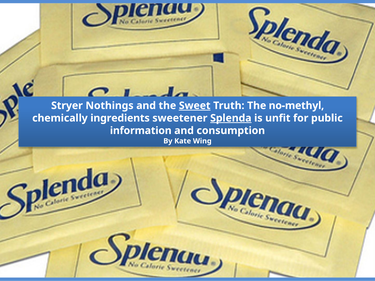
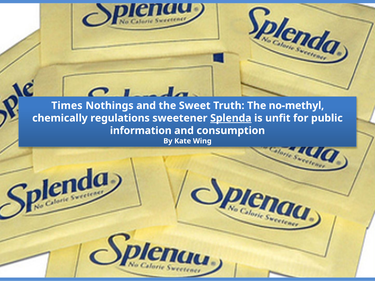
Stryer: Stryer -> Times (67, 106)
Sweet underline: present -> none (195, 106)
ingredients: ingredients -> regulations (120, 118)
